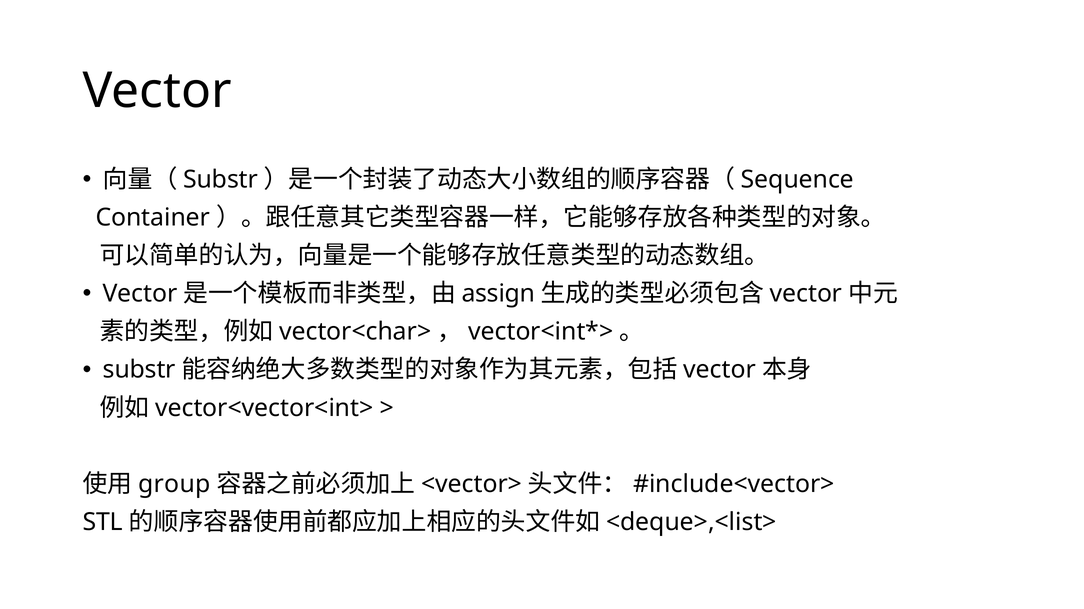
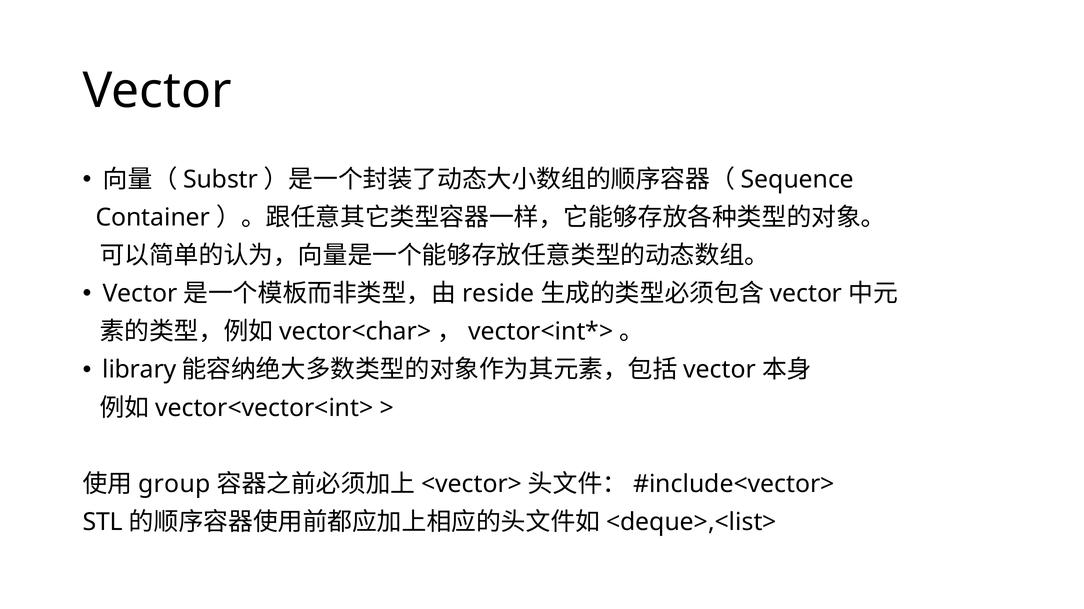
assign: assign -> reside (498, 294)
substr: substr -> library (139, 370)
